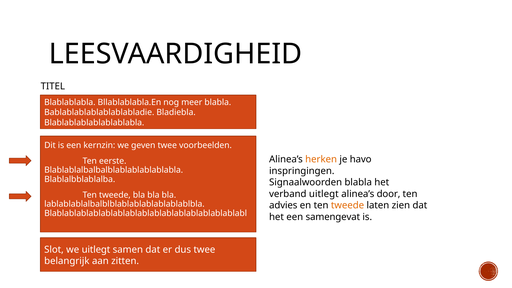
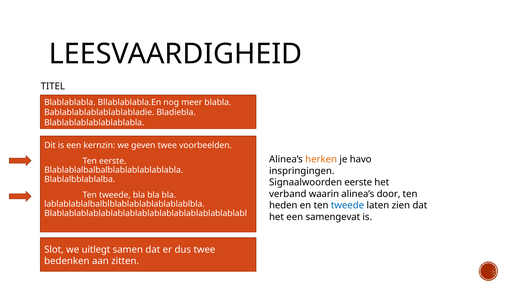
Signaalwoorden blabla: blabla -> eerste (358, 182)
verband uitlegt: uitlegt -> waarin (324, 194)
advies: advies -> heden (283, 205)
tweede colour: orange -> blue (348, 205)
belangrijk: belangrijk -> bedenken (67, 261)
